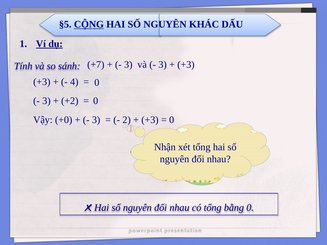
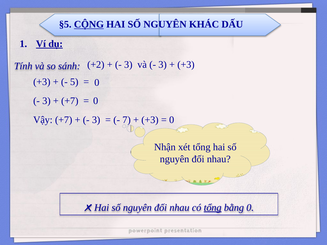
+7: +7 -> +2 (96, 65)
4: 4 -> 5 (74, 82)
+2: +2 -> +7 (70, 101)
Vậy +0: +0 -> +7 (64, 120)
2: 2 -> 7 (127, 120)
tổng underline: none -> present (213, 208)
